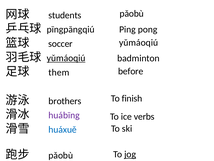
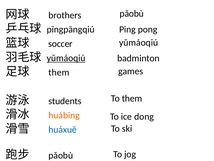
students: students -> brothers (65, 15)
before: before -> games (131, 71)
To finish: finish -> them (132, 98)
brothers: brothers -> students (65, 101)
huábīng colour: purple -> orange (64, 115)
verbs: verbs -> dong (144, 116)
jog underline: present -> none (130, 154)
